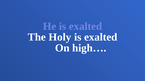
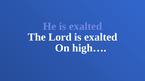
Holy: Holy -> Lord (60, 37)
